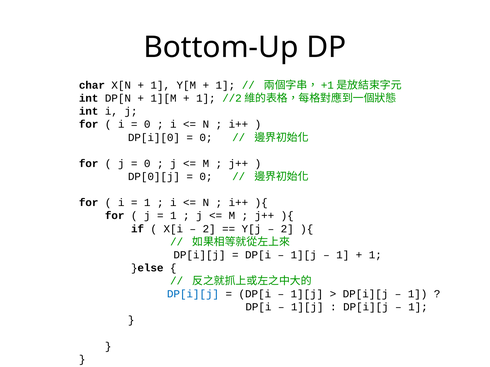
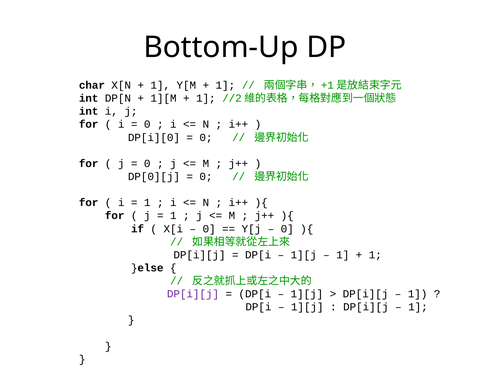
2: 2 -> 0 (209, 229)
2: 2 -> 0 (287, 229)
DP[i][j colour: blue -> purple (193, 294)
